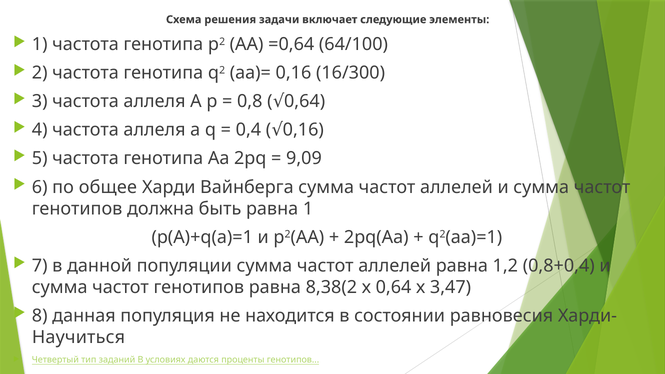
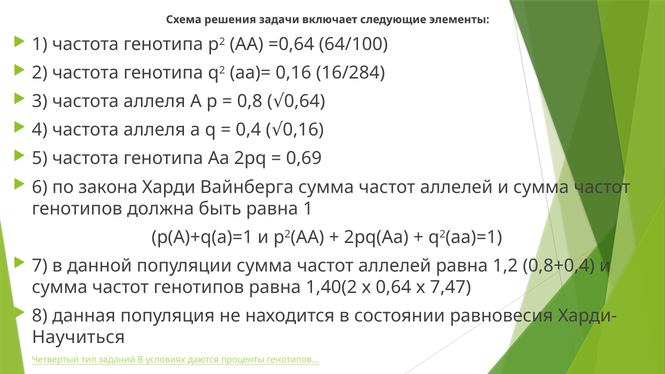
16/300: 16/300 -> 16/284 (351, 73)
9,09: 9,09 -> 0,69 (304, 159)
общее: общее -> закона (108, 187)
8,38(2: 8,38(2 -> 1,40(2 (331, 287)
3,47: 3,47 -> 7,47 (451, 287)
